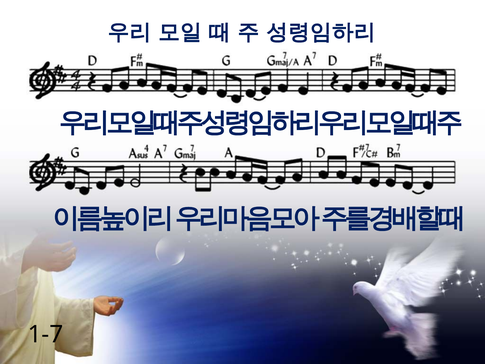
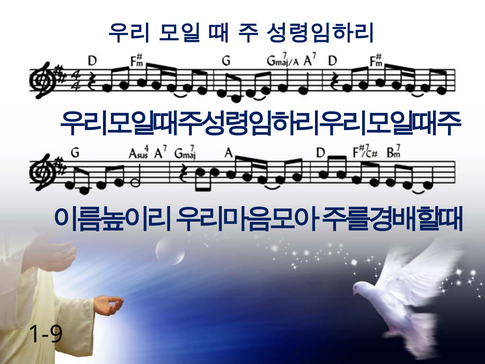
1-7: 1-7 -> 1-9 (45, 334)
